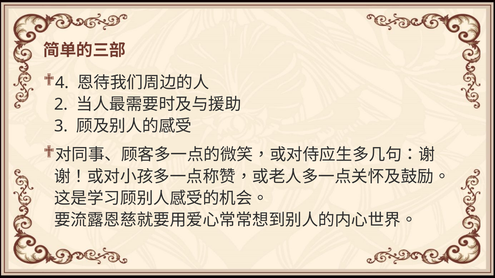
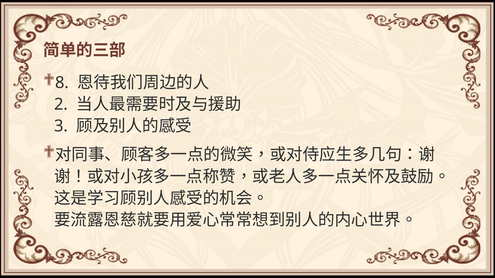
4: 4 -> 8 (62, 83)
